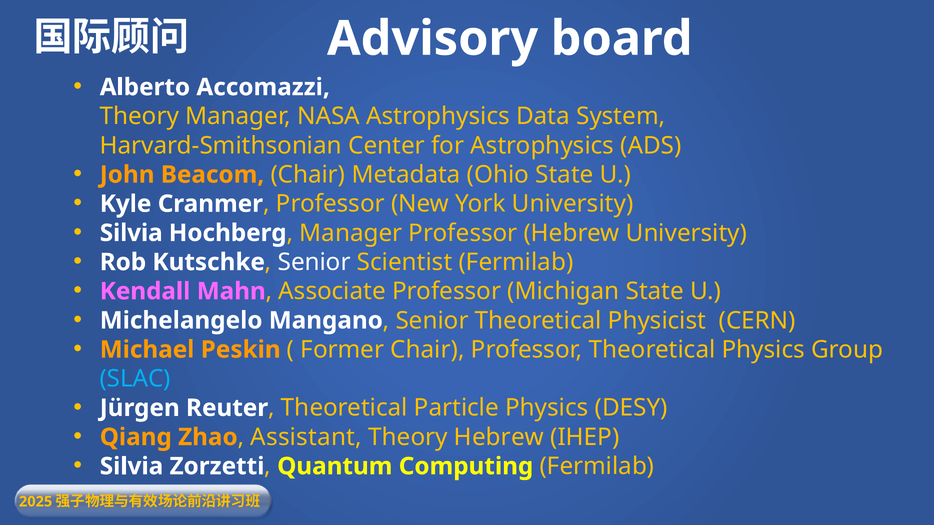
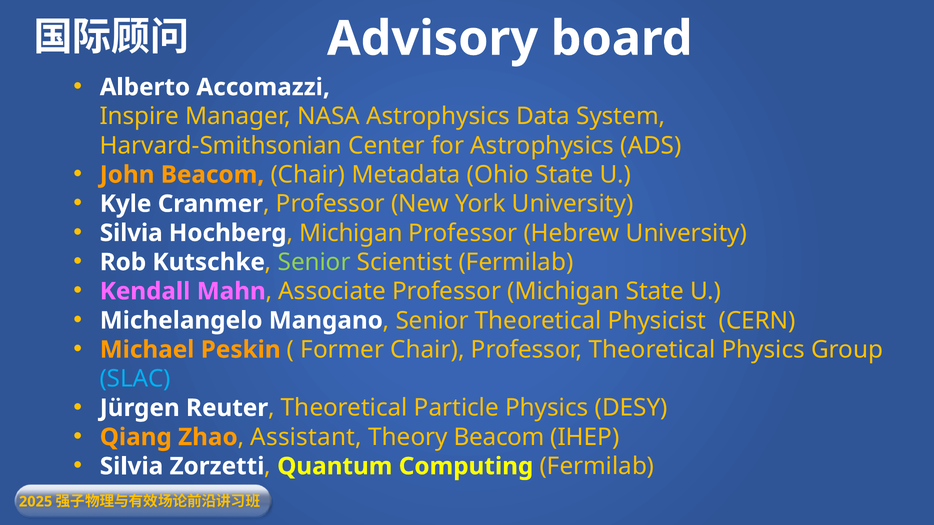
Theory: Theory -> Inspire (139, 116)
Manager: Manager -> Michigan (351, 233)
Senior colour: white -> light green (314, 262)
Theory Hebrew: Hebrew -> Beacom (499, 437)
